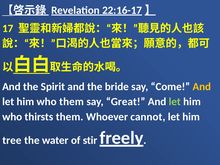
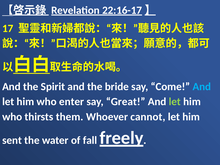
And colour: yellow -> light blue (202, 87)
who them: them -> enter (72, 102)
tree: tree -> sent (12, 140)
stir: stir -> fall (90, 140)
